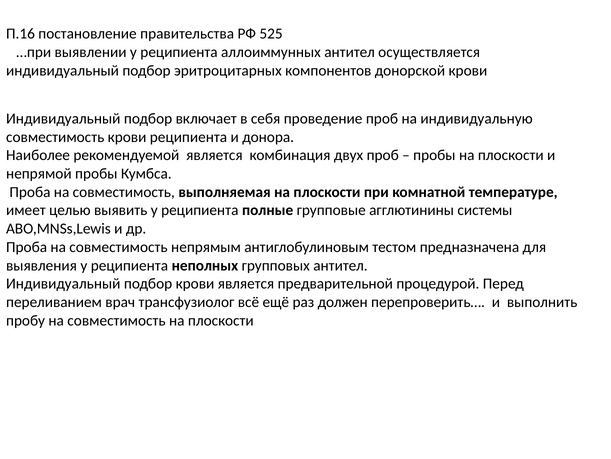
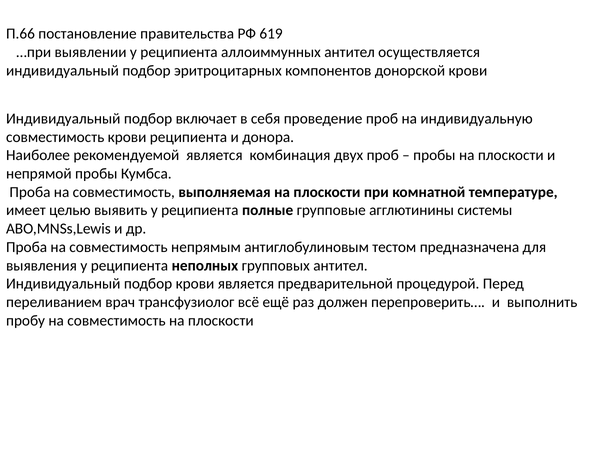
П.16: П.16 -> П.66 (21, 34)
525: 525 -> 619 (271, 34)
